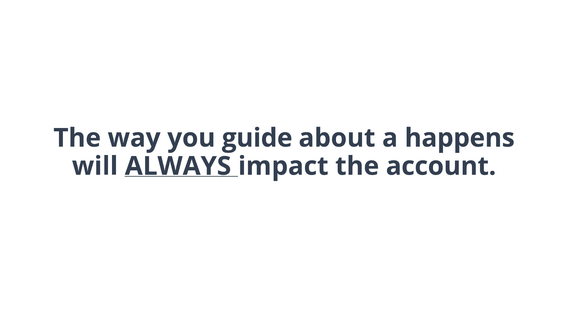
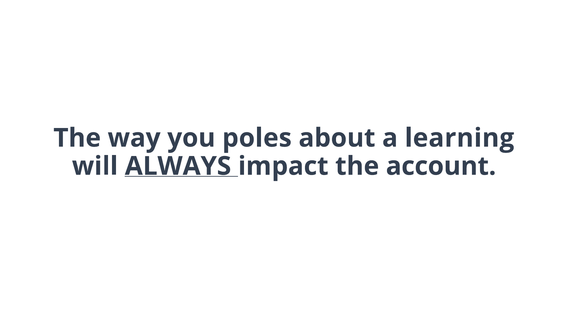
guide: guide -> poles (257, 138)
happens: happens -> learning (459, 138)
